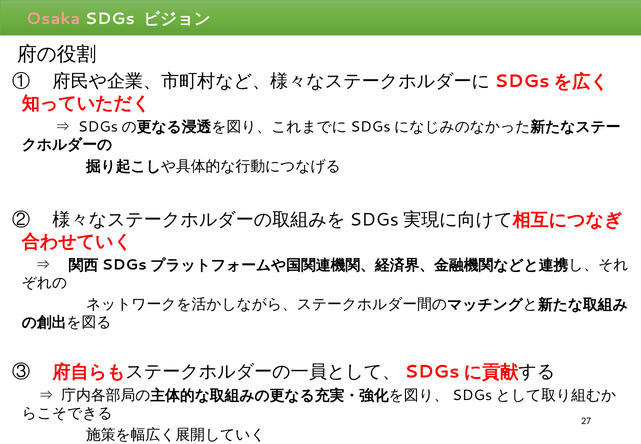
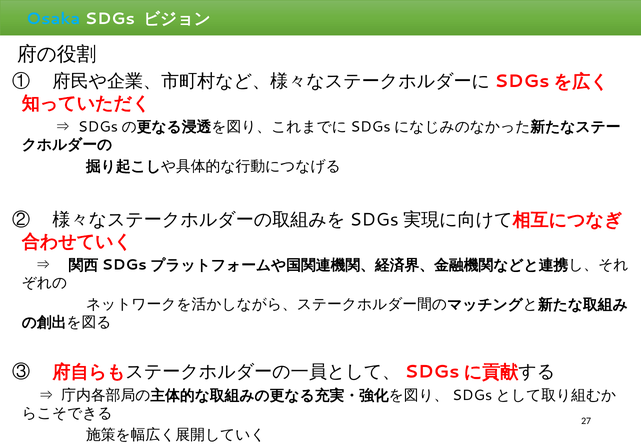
Osaka colour: pink -> light blue (53, 19)
